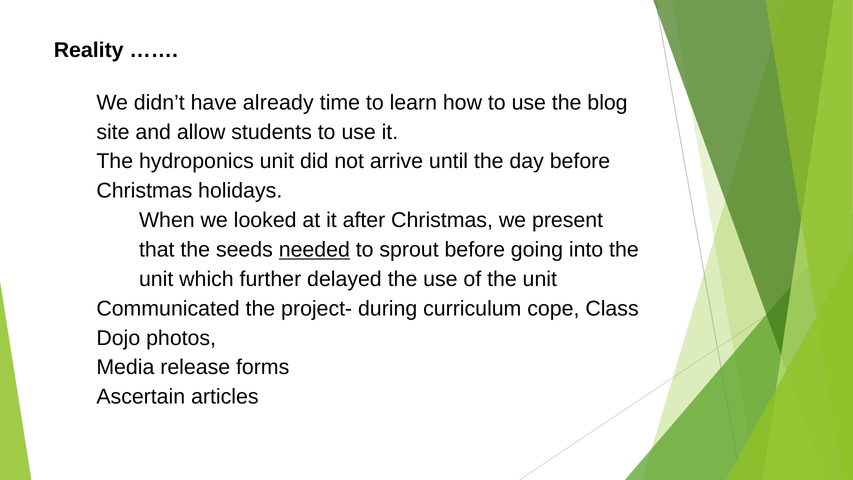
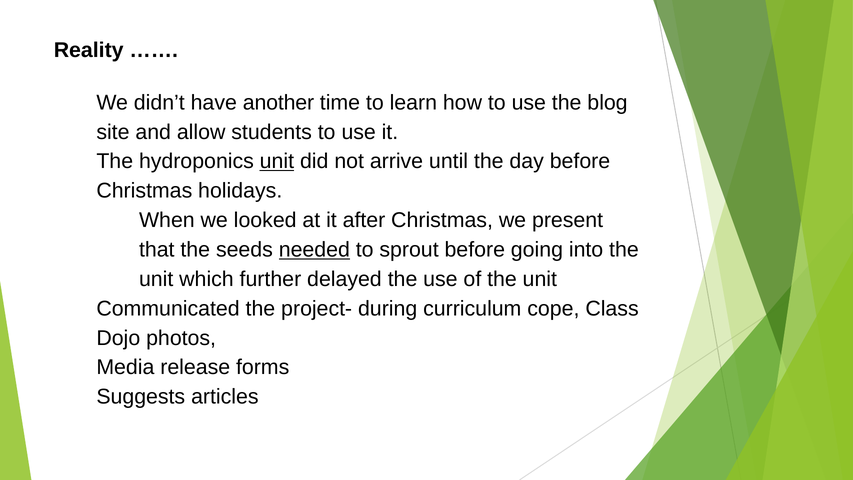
already: already -> another (278, 103)
unit underline: none -> present (277, 161)
Ascertain: Ascertain -> Suggests (141, 397)
